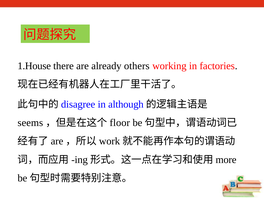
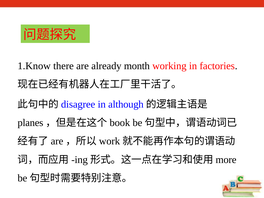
1.House: 1.House -> 1.Know (34, 66)
others: others -> month (137, 66)
seems: seems -> planes (30, 123)
floor: floor -> book (120, 123)
